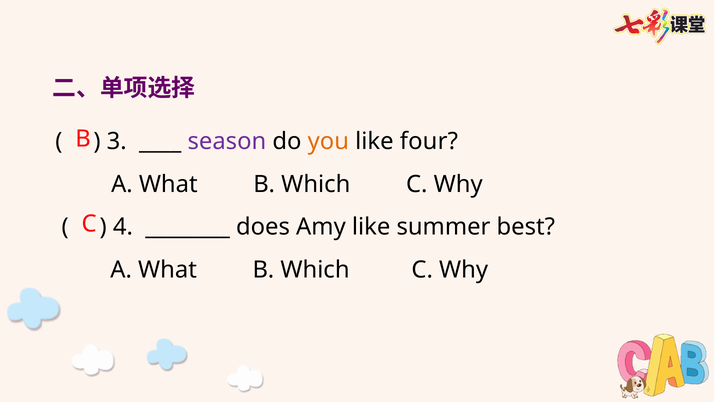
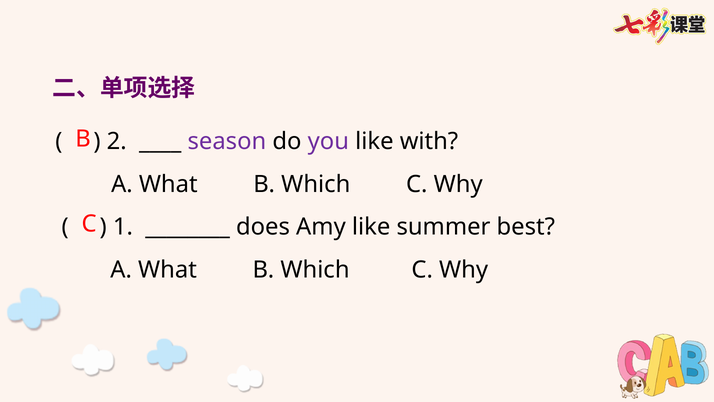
3: 3 -> 2 (117, 141)
you colour: orange -> purple (328, 141)
four: four -> with (429, 141)
4: 4 -> 1 (123, 227)
